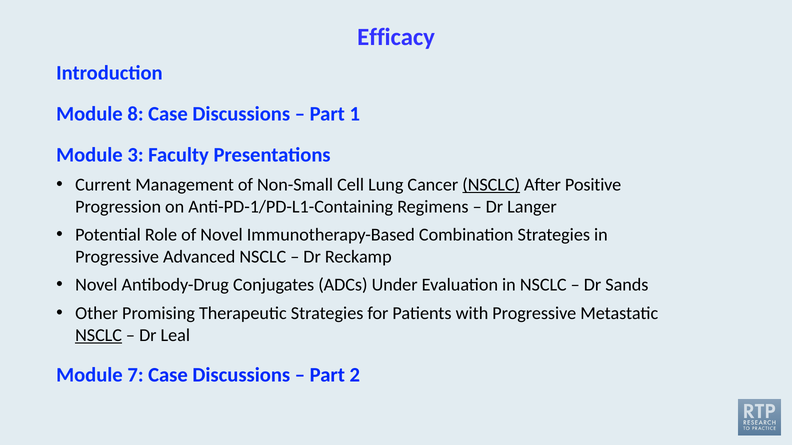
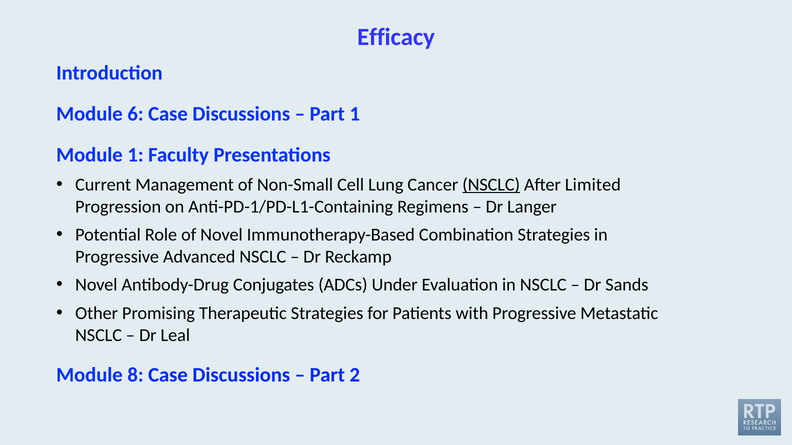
8: 8 -> 6 (135, 114)
Module 3: 3 -> 1 (135, 155)
Positive: Positive -> Limited (593, 185)
NSCLC underline: present -> none (99, 335)
7: 7 -> 8 (135, 375)
